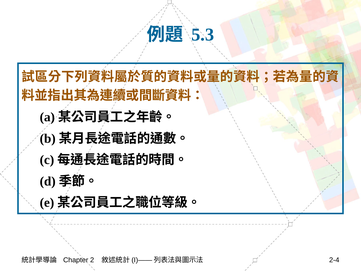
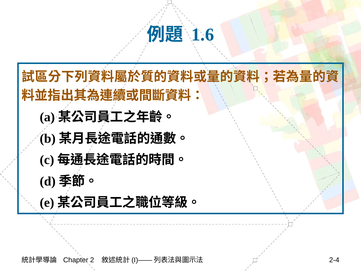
5.3: 5.3 -> 1.6 (203, 35)
